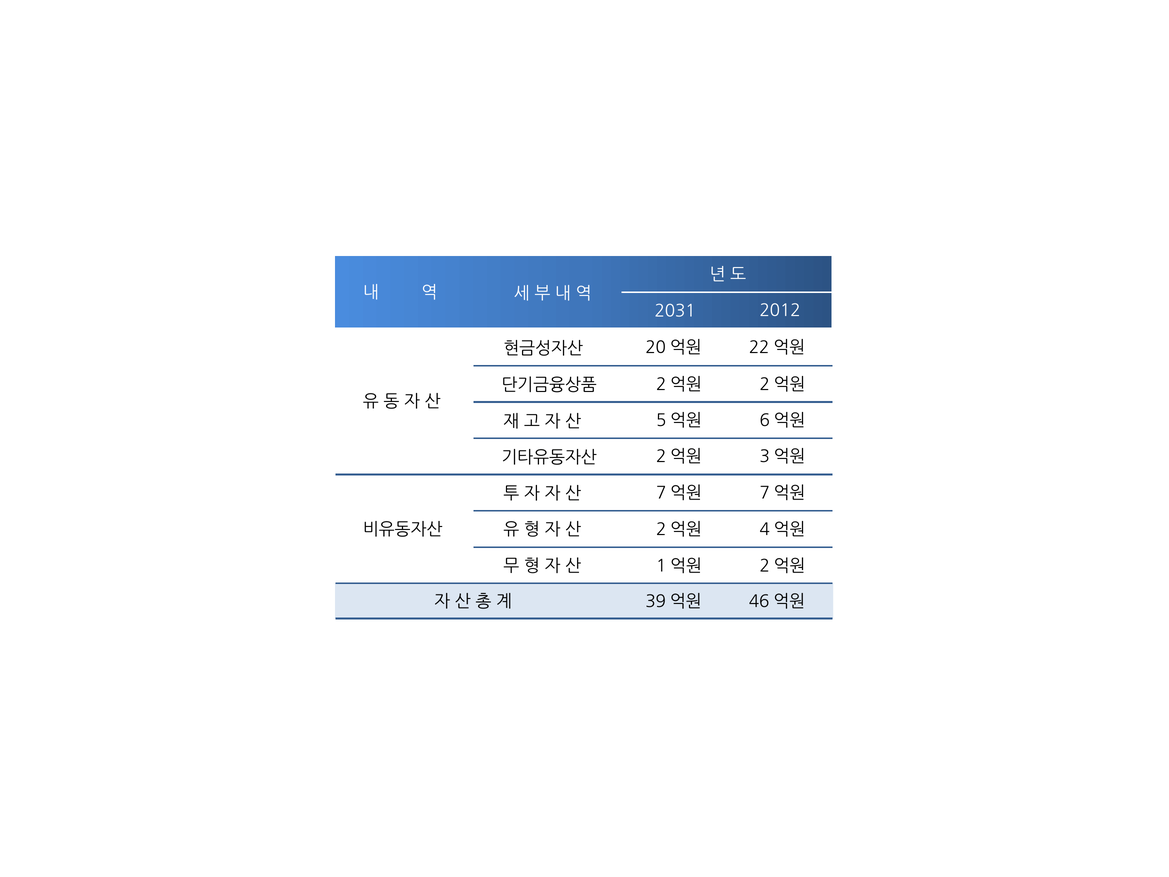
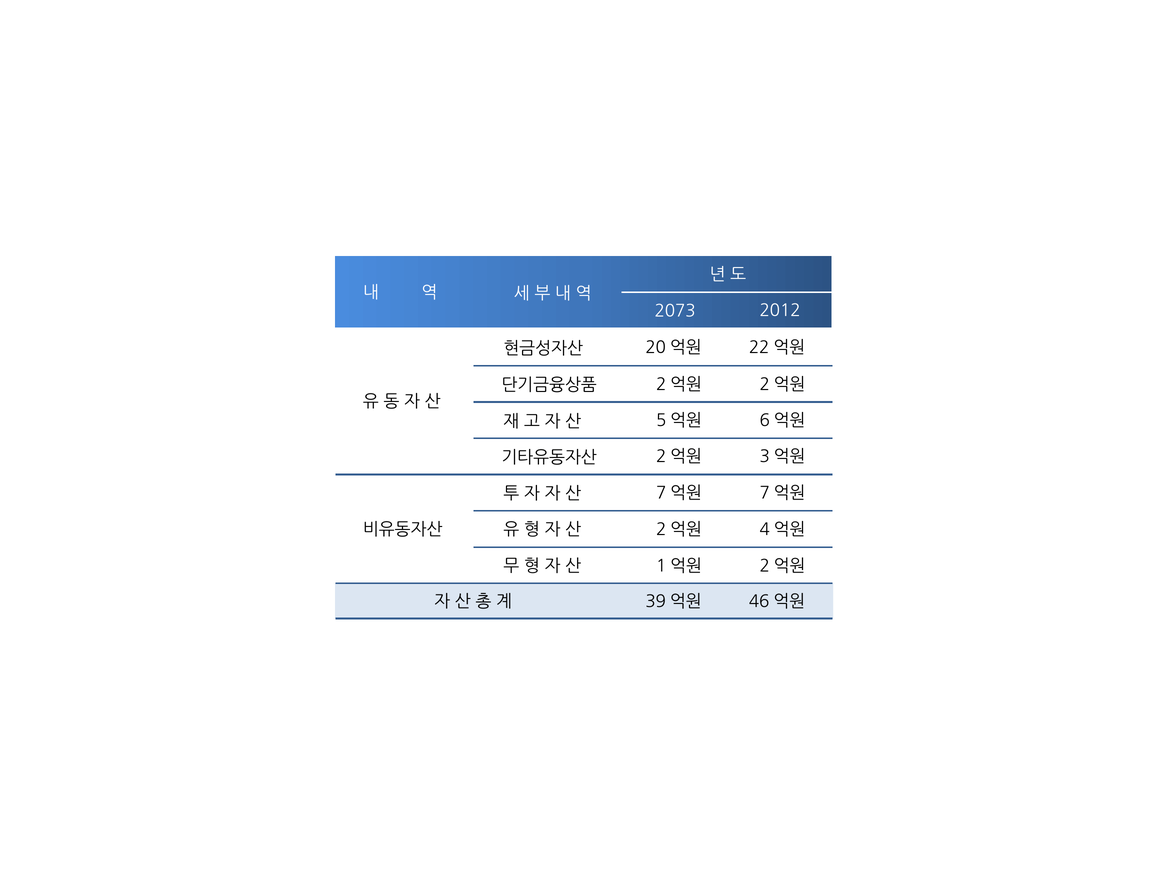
2031: 2031 -> 2073 (675, 311)
